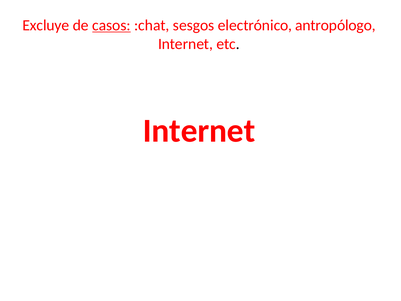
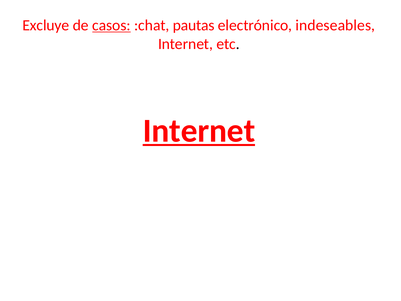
sesgos: sesgos -> pautas (194, 25)
antropólogo: antropólogo -> indeseables (335, 25)
Internet underline: none -> present (199, 131)
